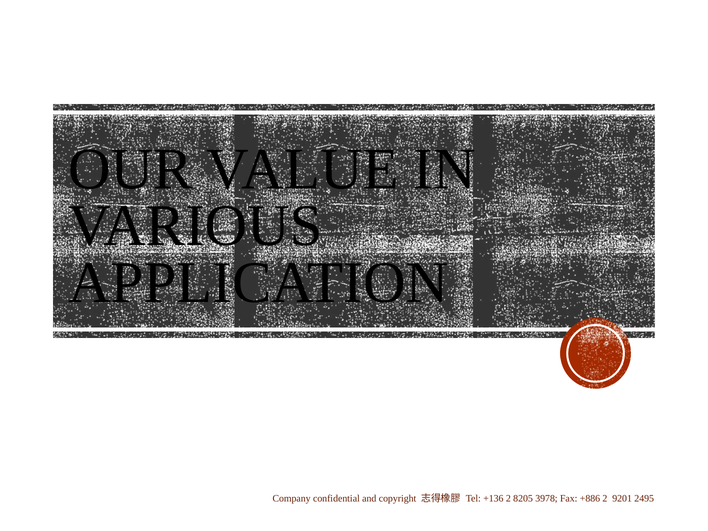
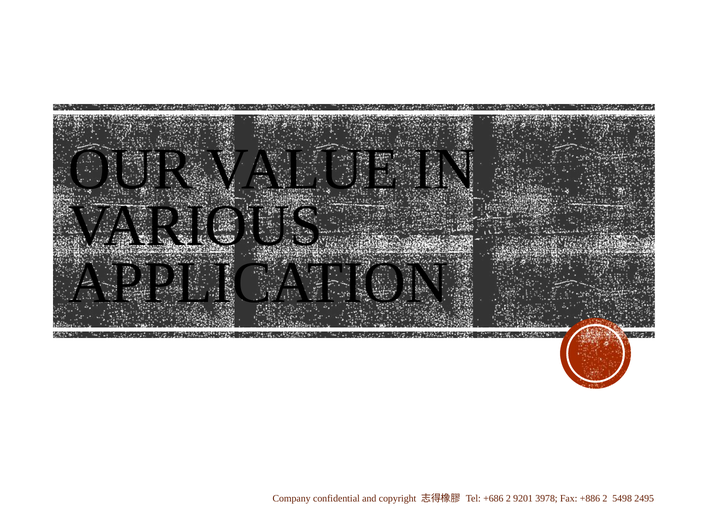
+136: +136 -> +686 (493, 499)
8205: 8205 -> 9201 (523, 499)
9201: 9201 -> 5498 (622, 499)
